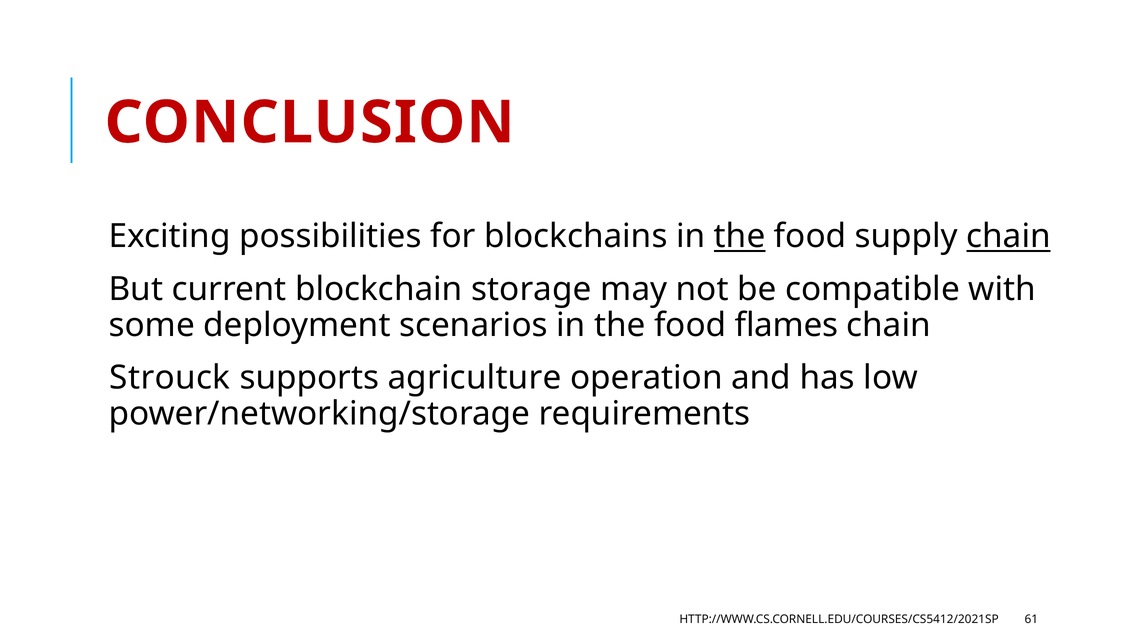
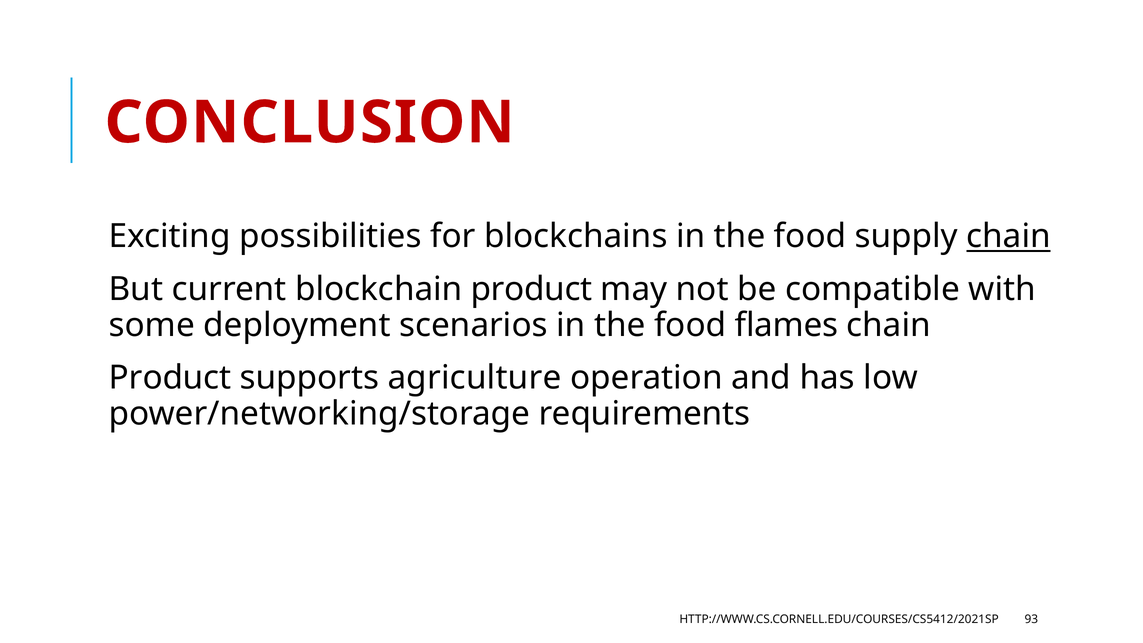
the underline: present -> none (740, 236)
blockchain storage: storage -> product (532, 289)
Strouck: Strouck -> Product (170, 378)
61: 61 -> 93 (1031, 619)
